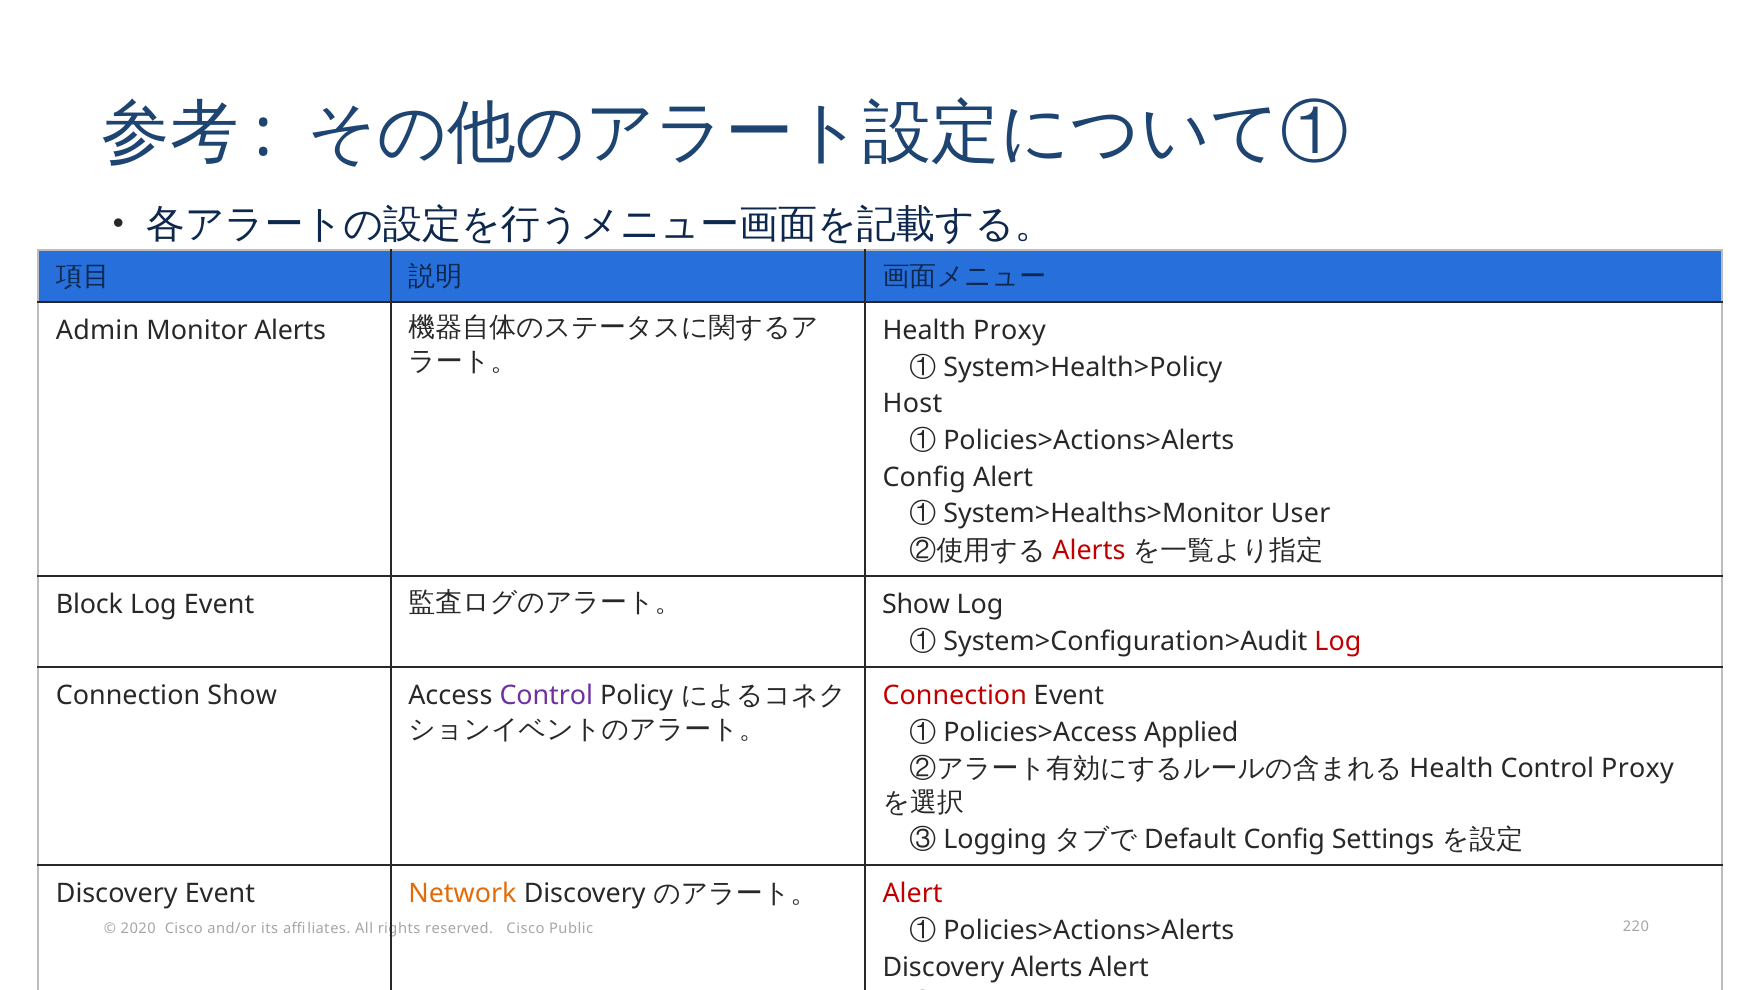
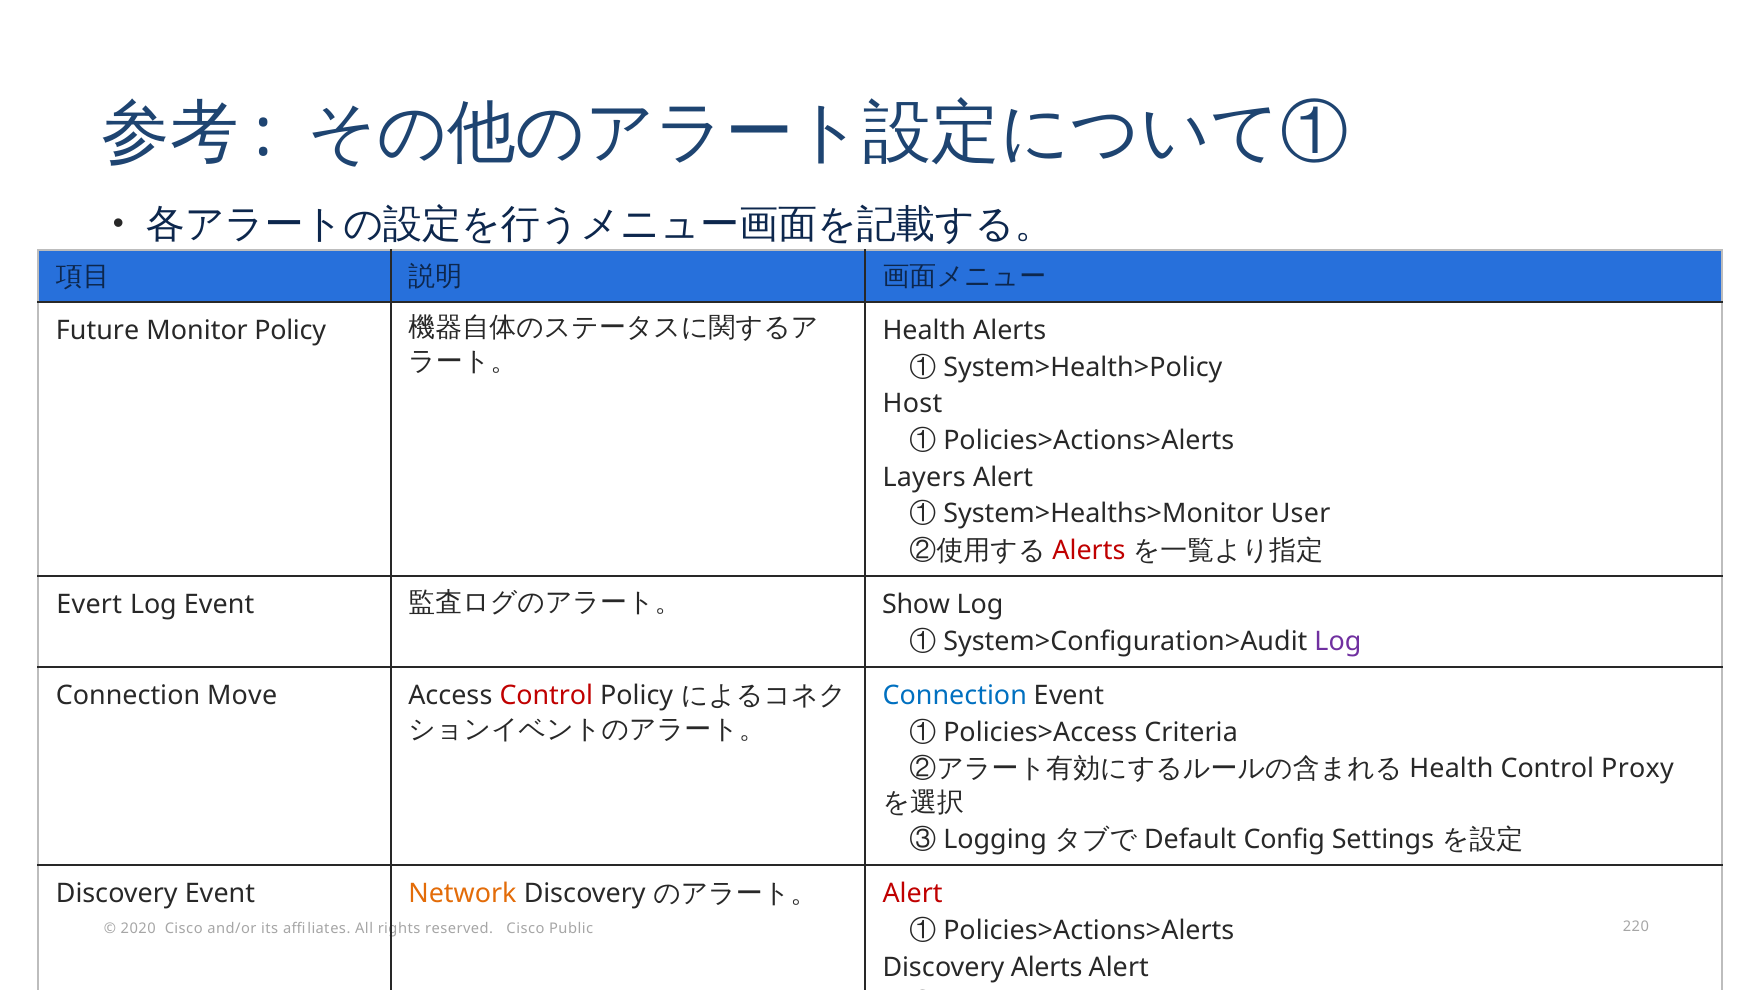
Admin: Admin -> Future (98, 331)
Monitor Alerts: Alerts -> Policy (290, 331)
Health Proxy: Proxy -> Alerts (1010, 331)
Config: Config -> Layers (924, 477)
Block: Block -> Evert (89, 605)
Log colour: red -> purple (1338, 641)
Connection Show: Show -> Move (242, 696)
Control colour: purple -> red (546, 696)
Connection colour: red -> blue (955, 696)
Applied: Applied -> Criteria (1191, 732)
